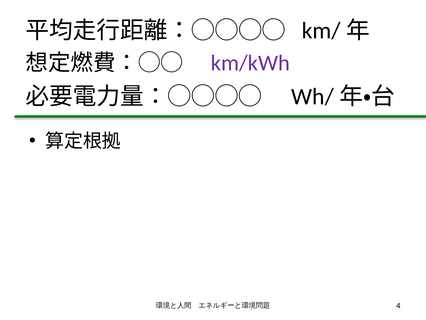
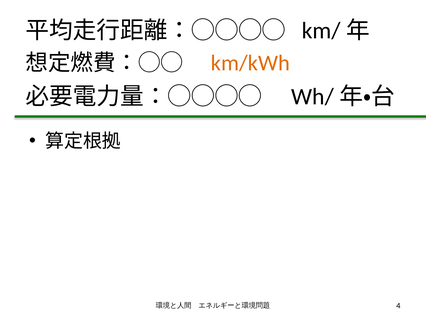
km/kWh colour: purple -> orange (250, 63)
